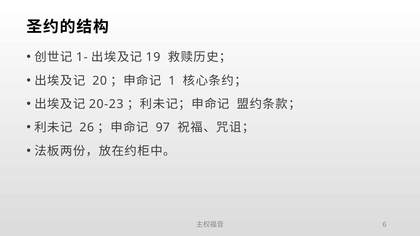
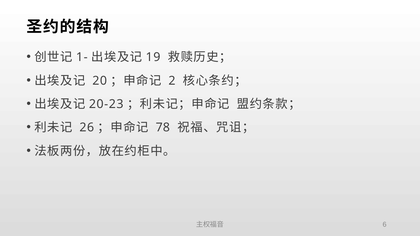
1: 1 -> 2 (172, 81)
97: 97 -> 78 (163, 128)
